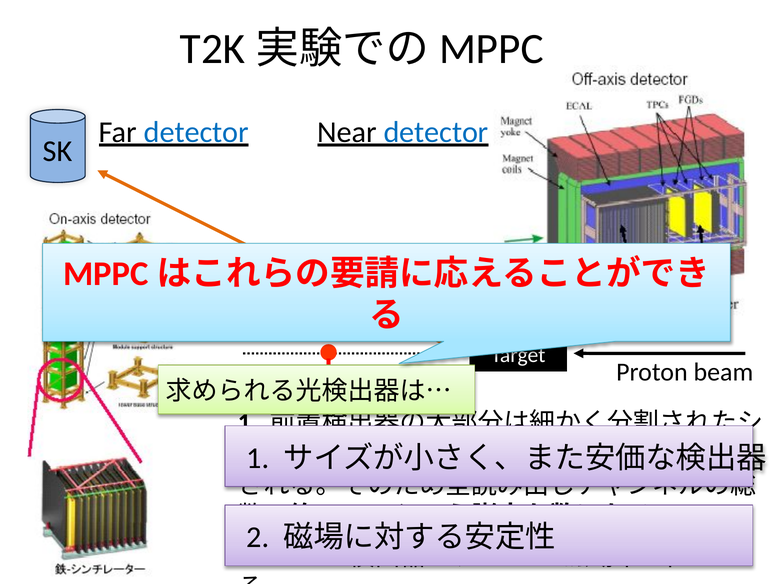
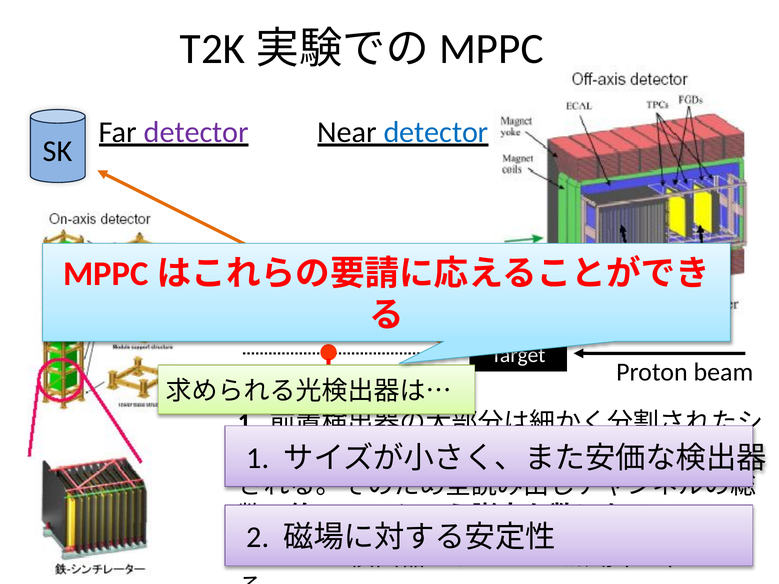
detector colour: blue -> purple (196, 132)
